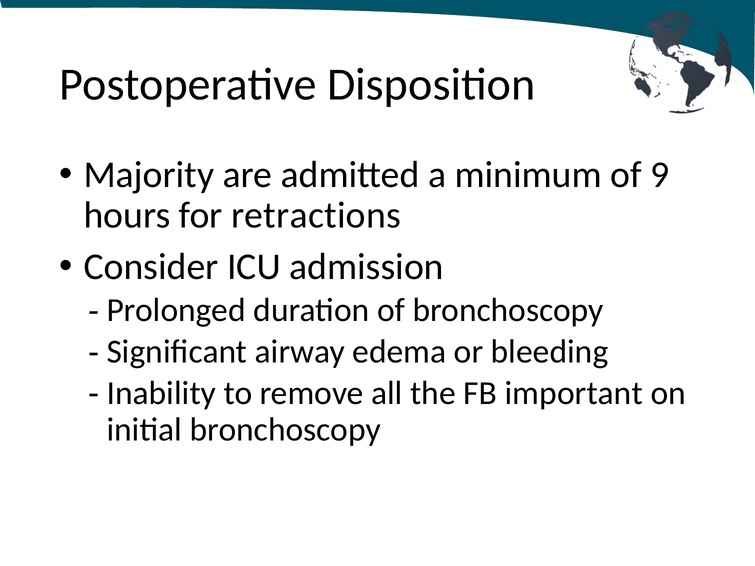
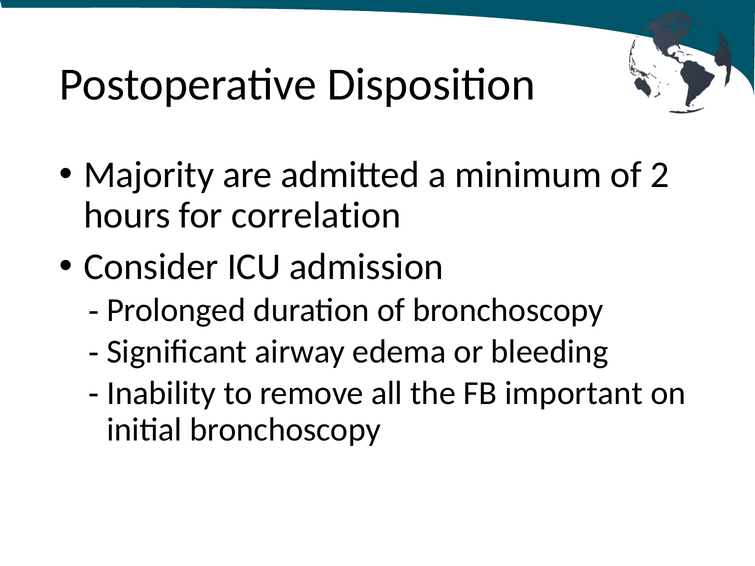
9: 9 -> 2 (660, 175)
retractions: retractions -> correlation (316, 215)
